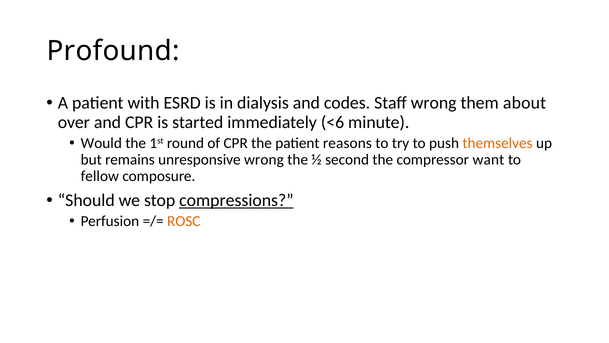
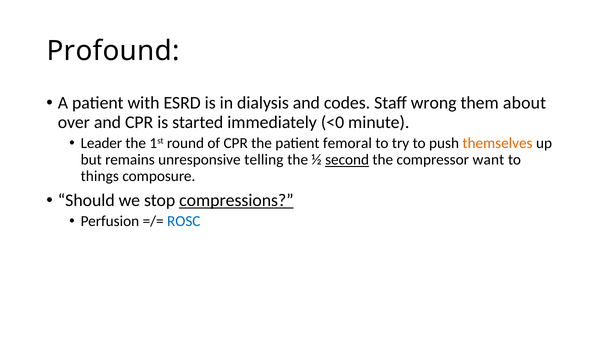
<6: <6 -> <0 (333, 122)
Would: Would -> Leader (101, 143)
reasons: reasons -> femoral (347, 143)
unresponsive wrong: wrong -> telling (264, 160)
second underline: none -> present (347, 160)
fellow: fellow -> things (100, 176)
ROSC colour: orange -> blue (184, 221)
